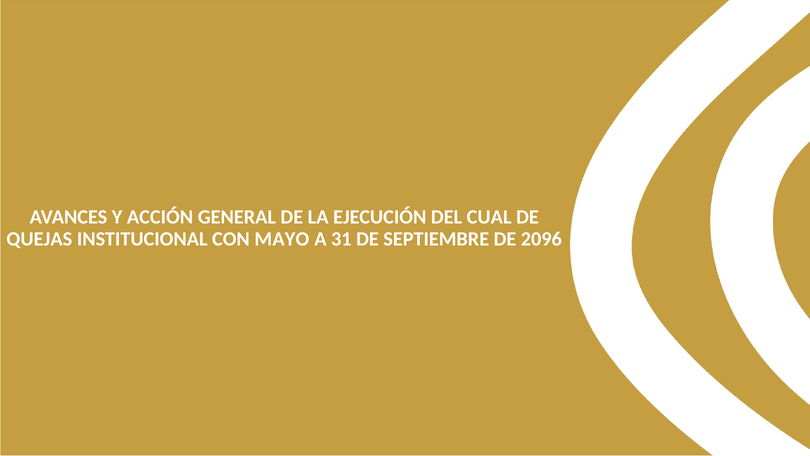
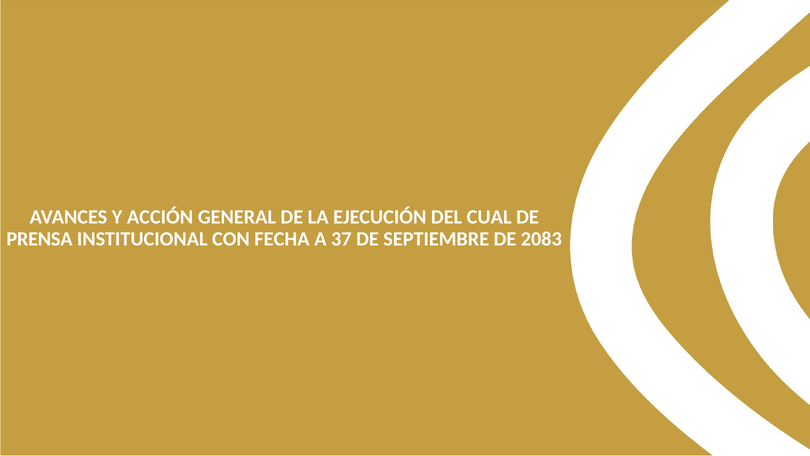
QUEJAS: QUEJAS -> PRENSA (40, 239)
MAYO: MAYO -> FECHA (282, 239)
31: 31 -> 37 (341, 239)
2096: 2096 -> 2083 (541, 239)
